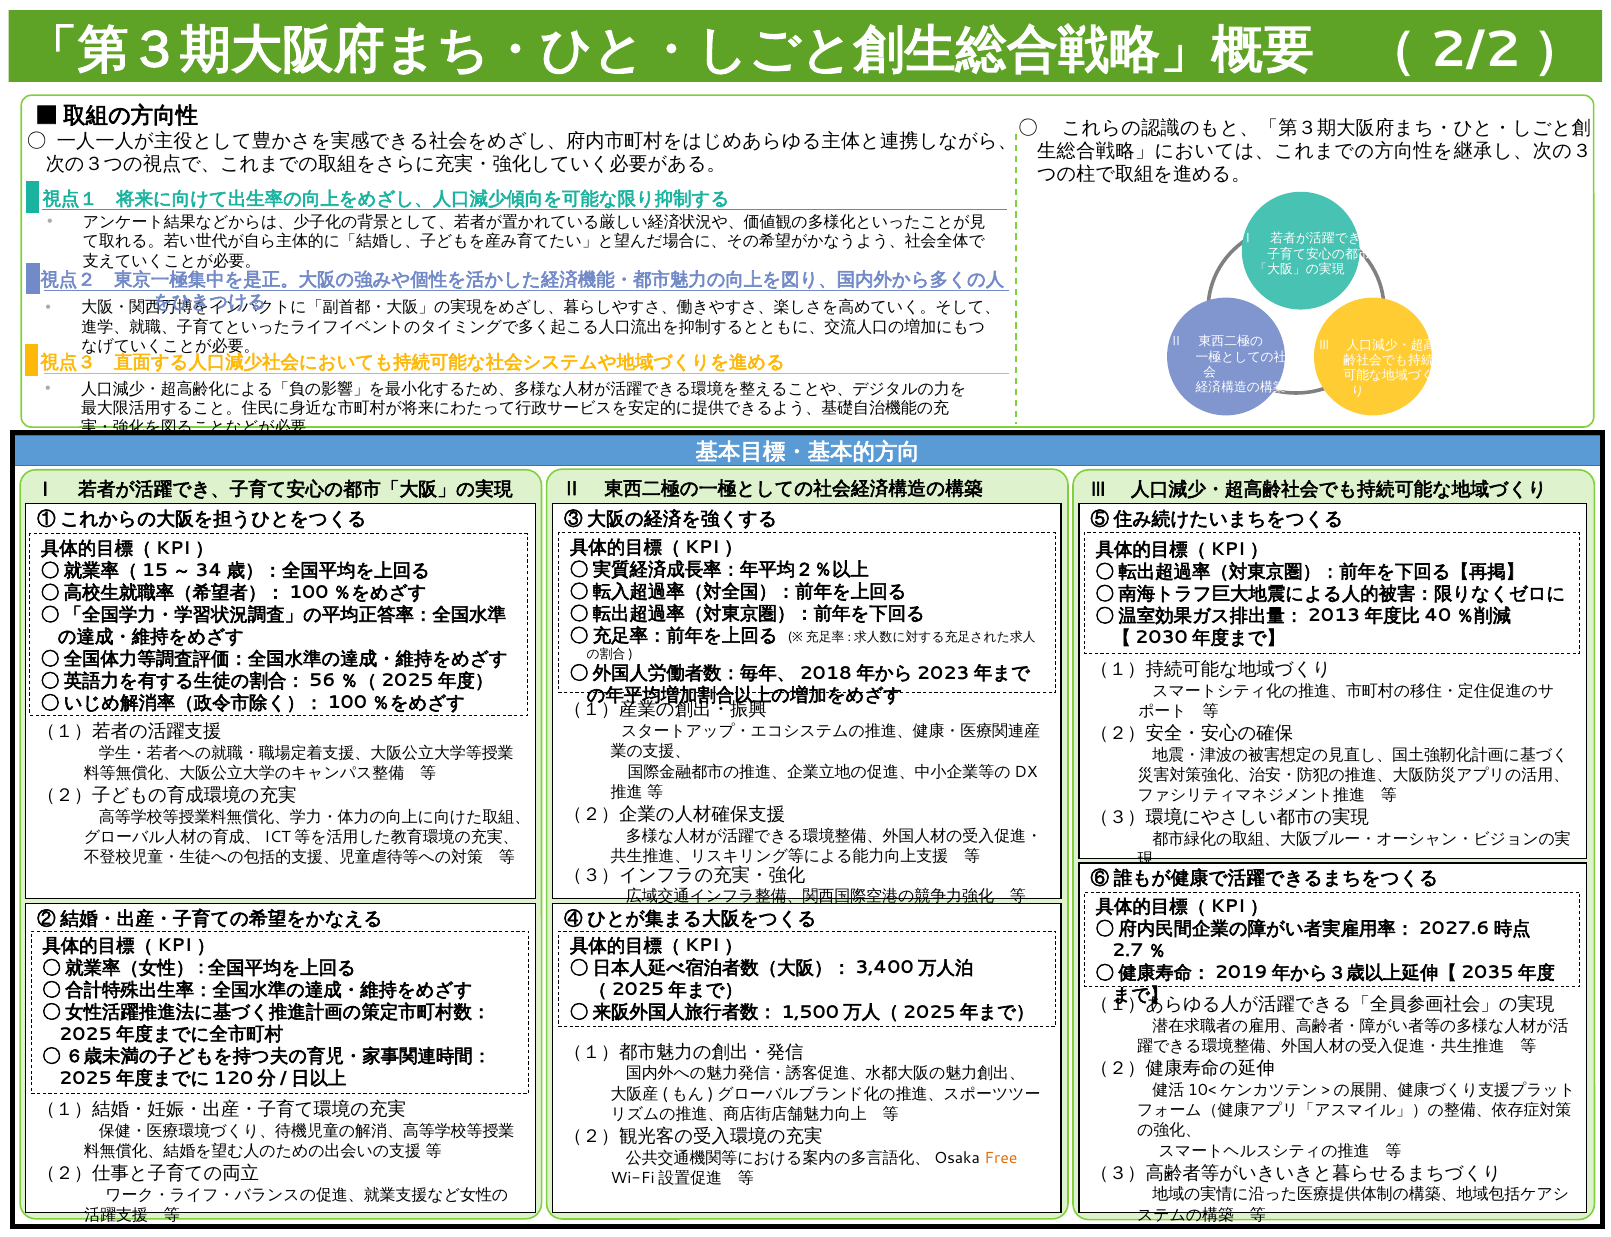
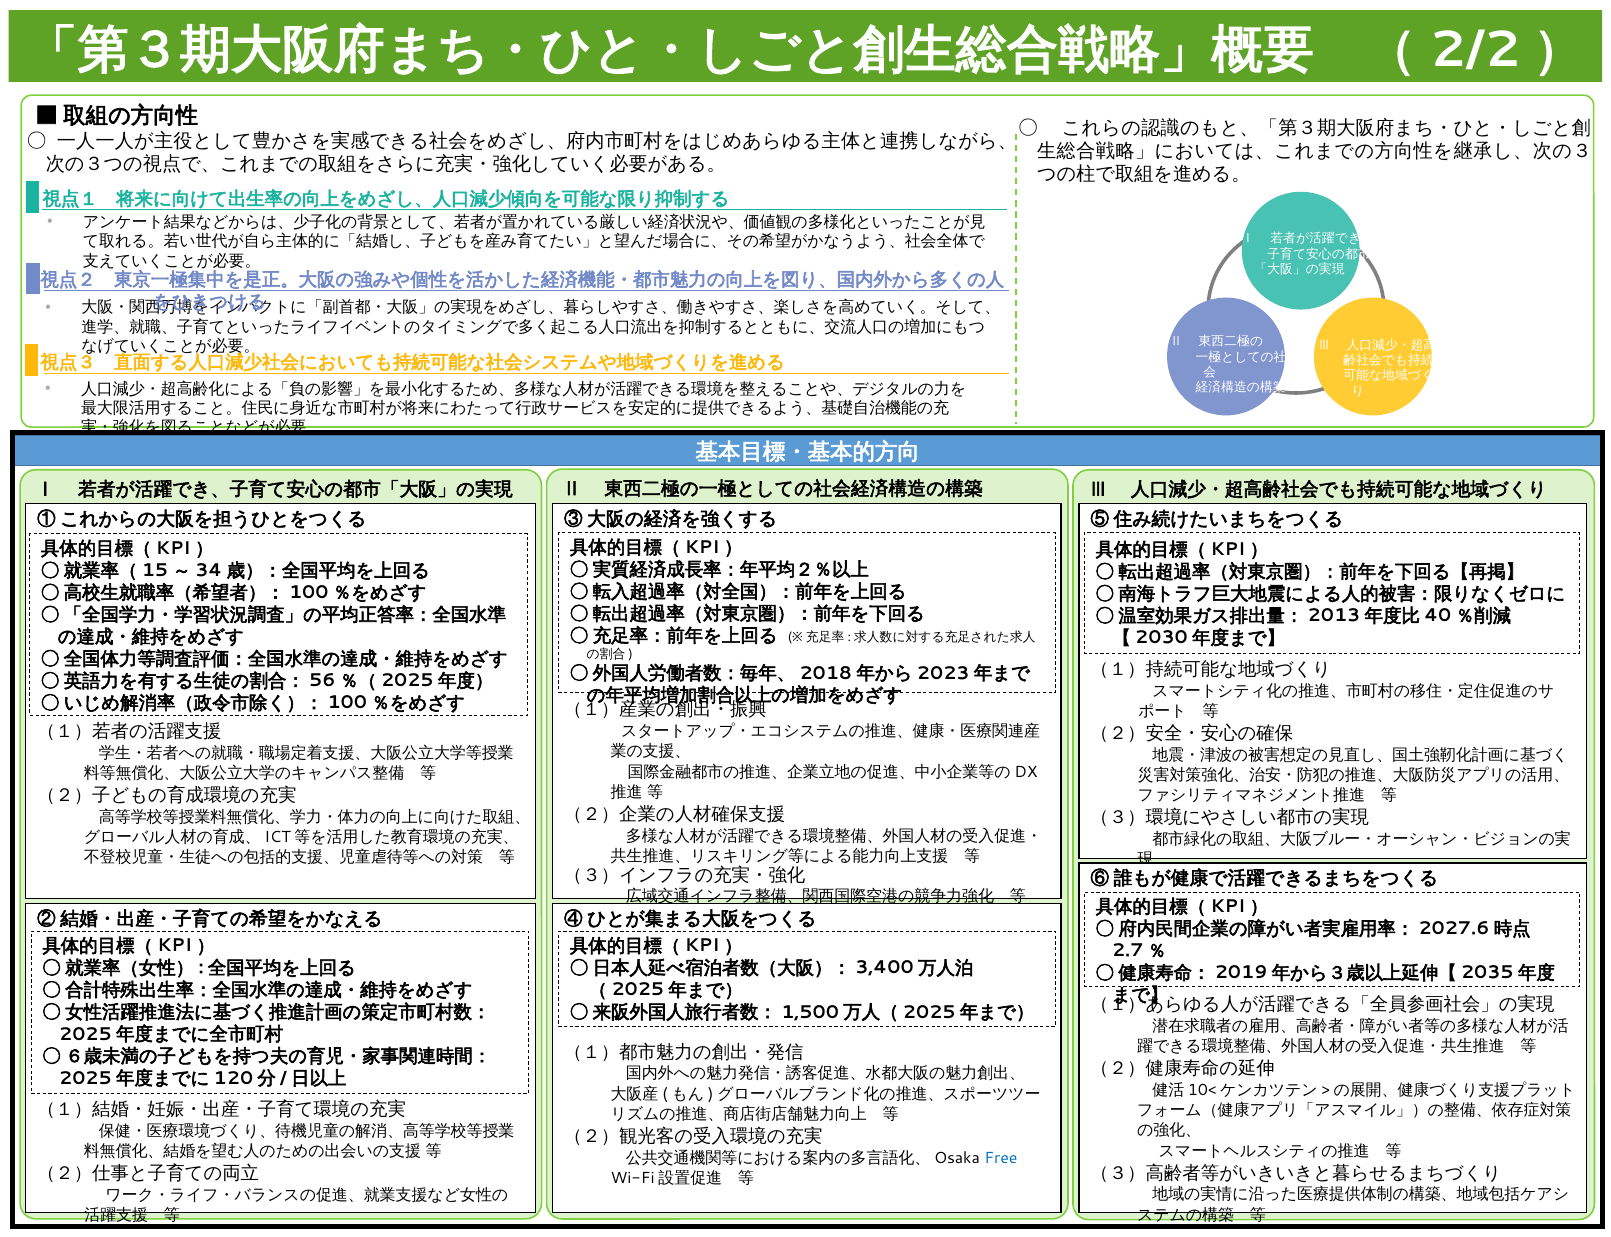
Free colour: orange -> blue (1001, 1158)
